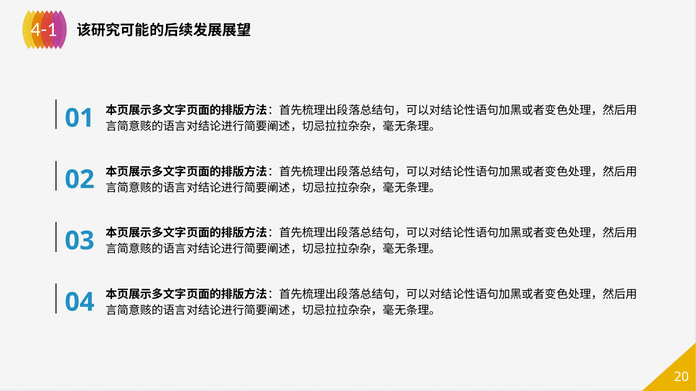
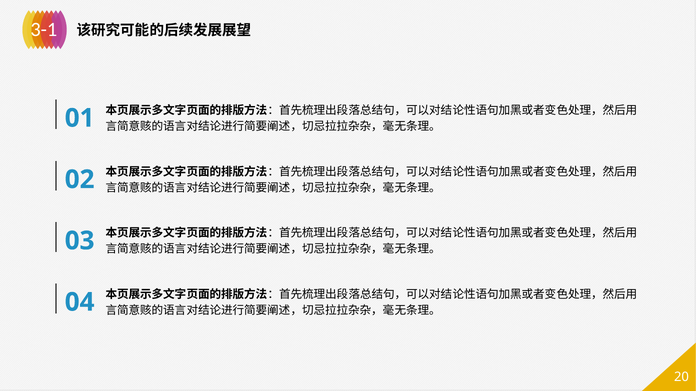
4-1: 4-1 -> 3-1 (44, 30)
